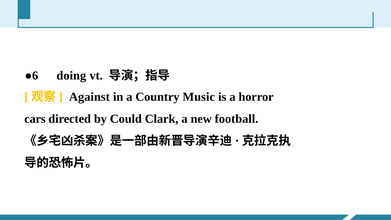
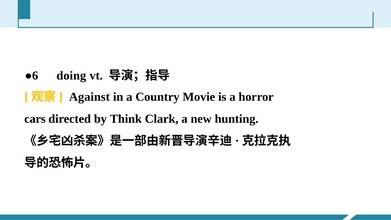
Music: Music -> Movie (199, 97)
Could: Could -> Think (126, 119)
football: football -> hunting (237, 119)
